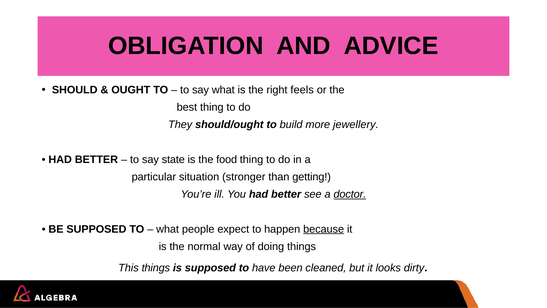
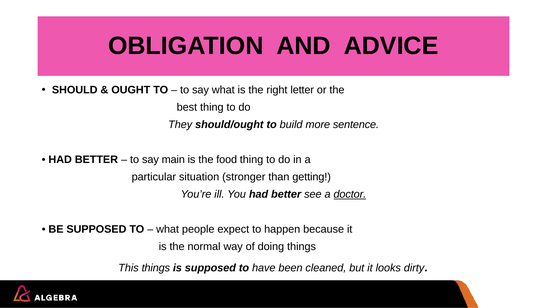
feels: feels -> letter (302, 90)
jewellery: jewellery -> sentence (356, 125)
state: state -> main (173, 159)
because underline: present -> none (324, 229)
